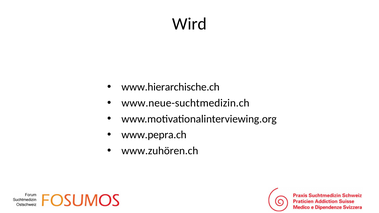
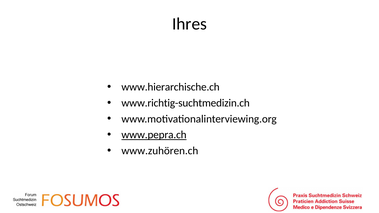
Wird: Wird -> Ihres (189, 24)
www.neue-suchtmedizin.ch: www.neue-suchtmedizin.ch -> www.richtig-suchtmedizin.ch (186, 103)
www.pepra.ch underline: none -> present (154, 135)
